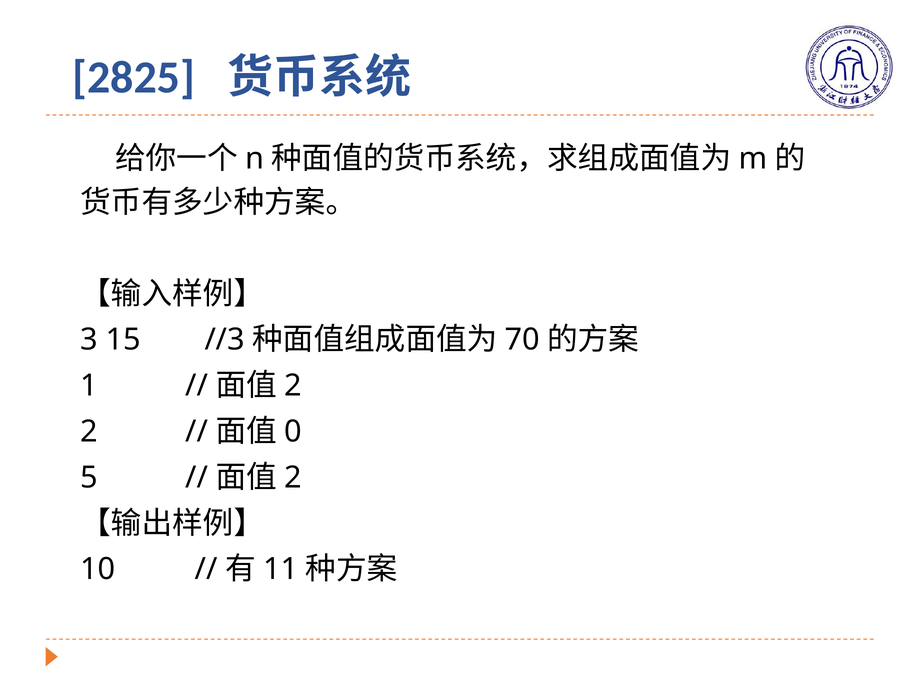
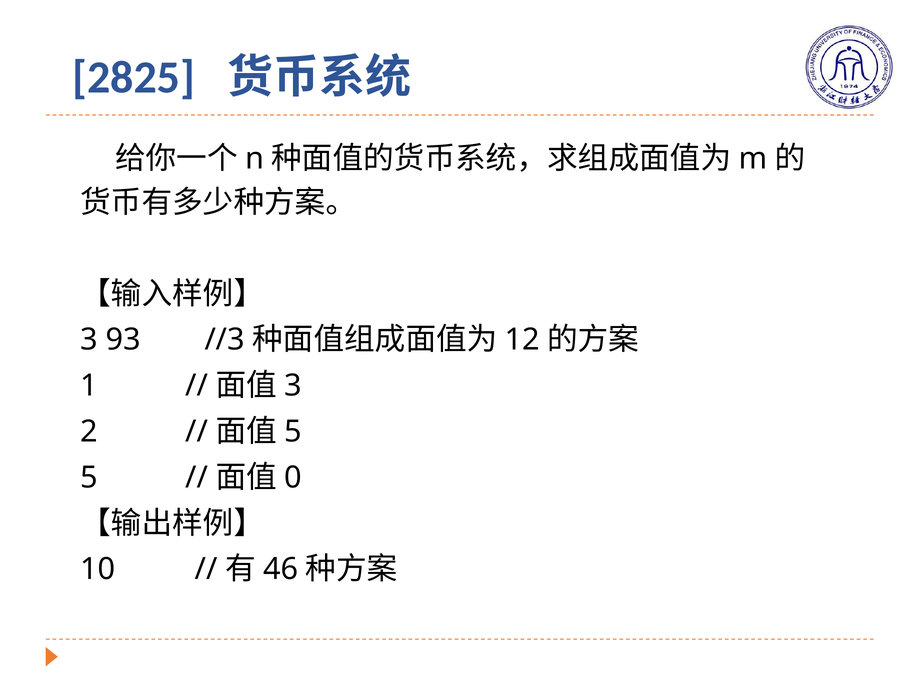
15: 15 -> 93 (123, 340)
70: 70 -> 12 (522, 340)
2: 2 -> 3 (293, 386)
0: 0 -> 5 (293, 432)
2: 2 -> 0 (293, 477)
11: 11 -> 46 (281, 569)
